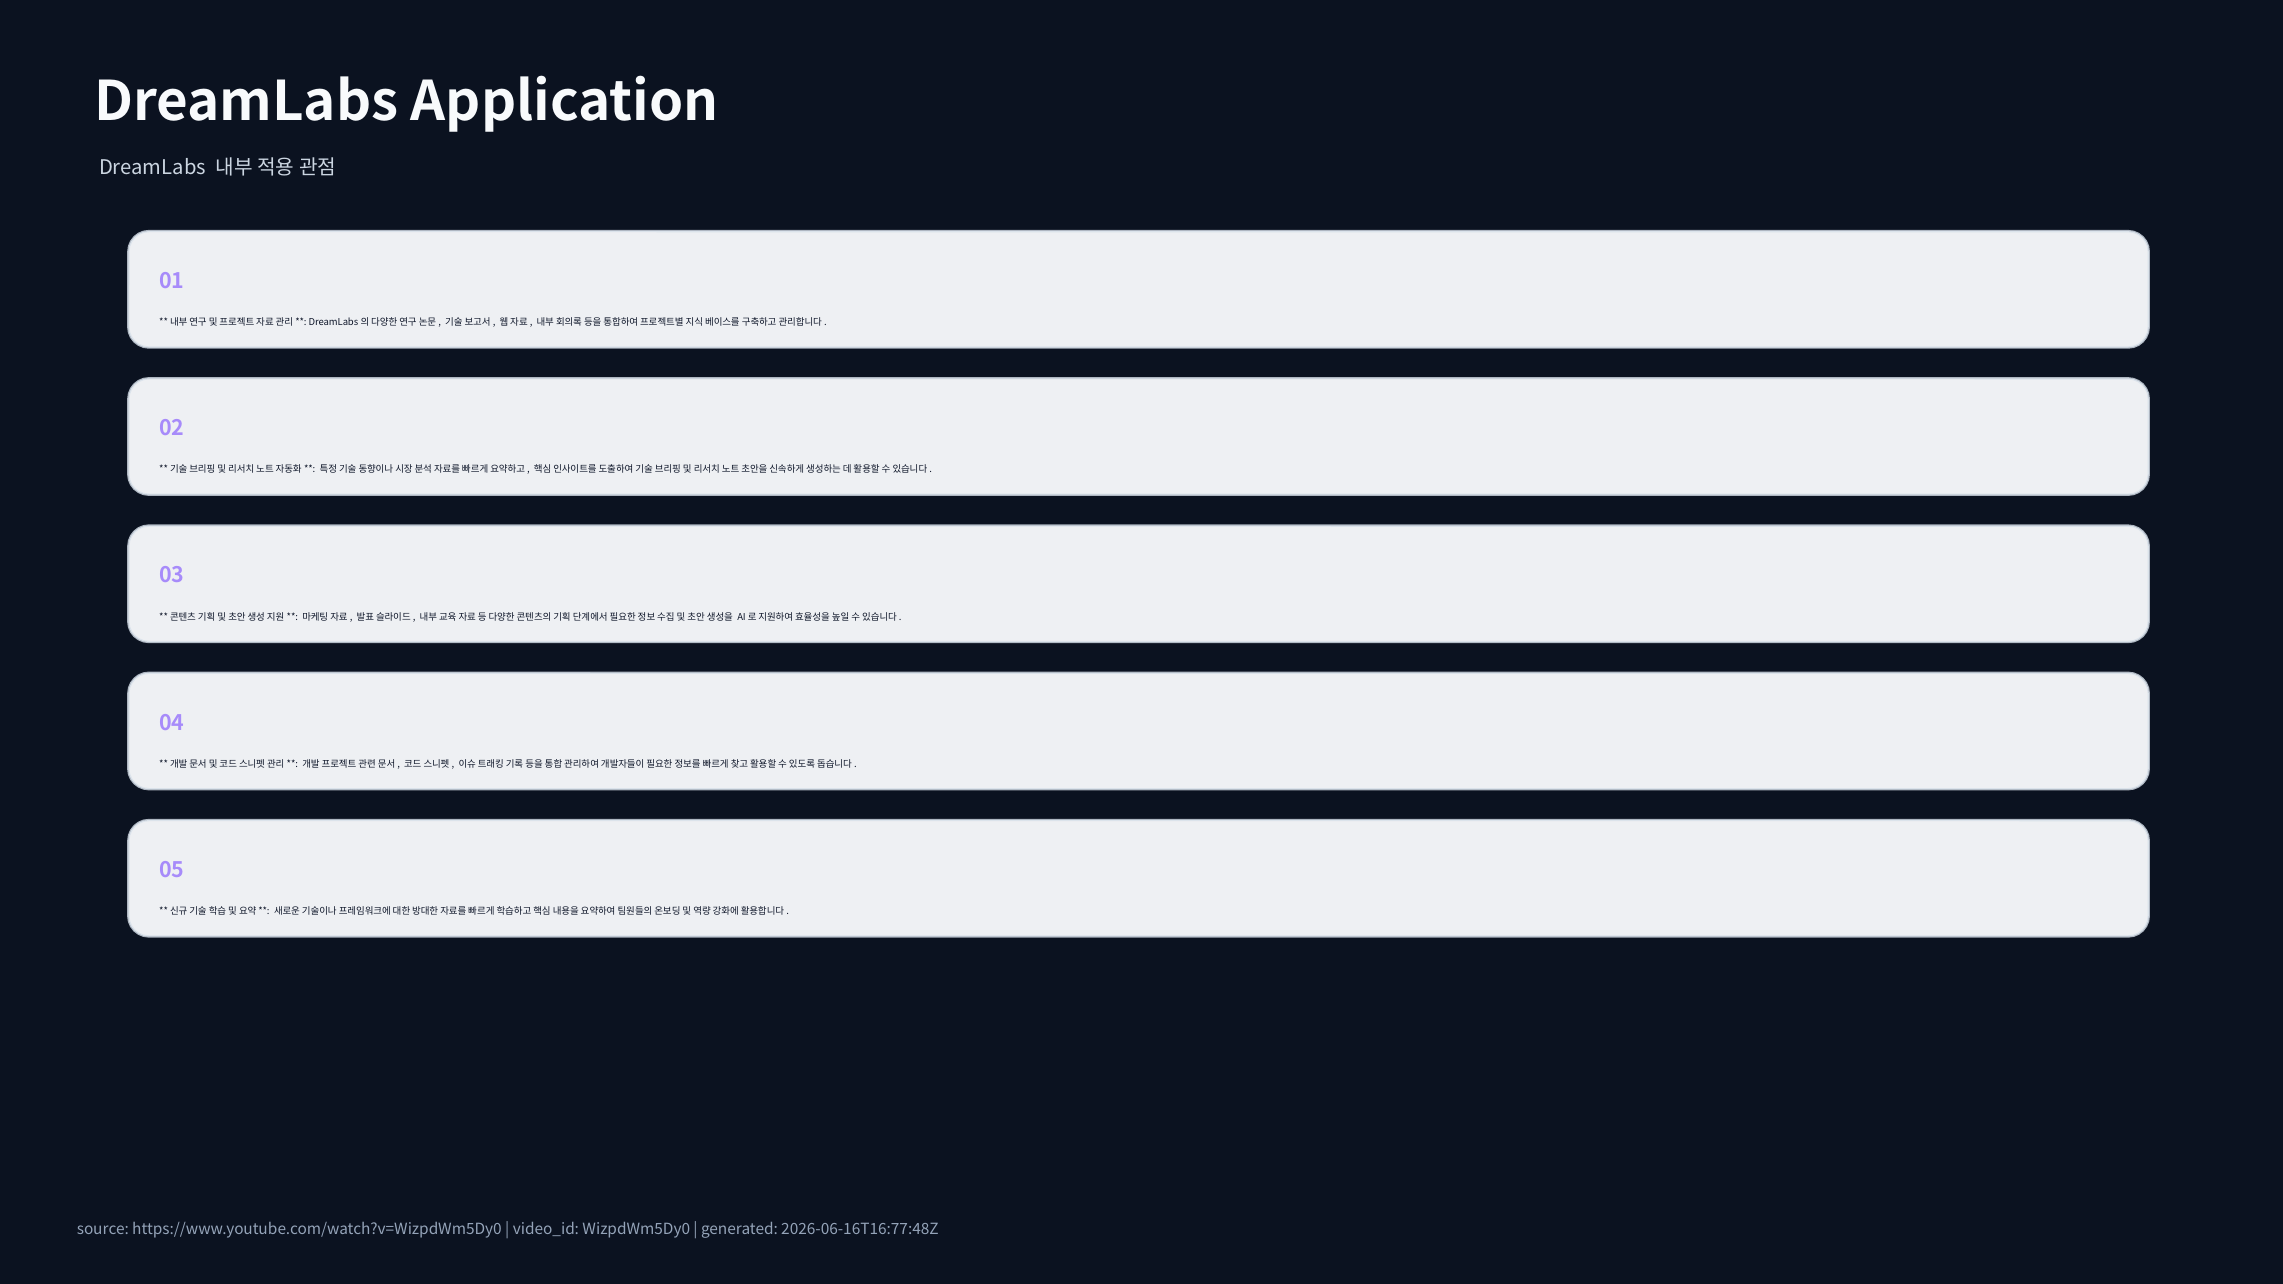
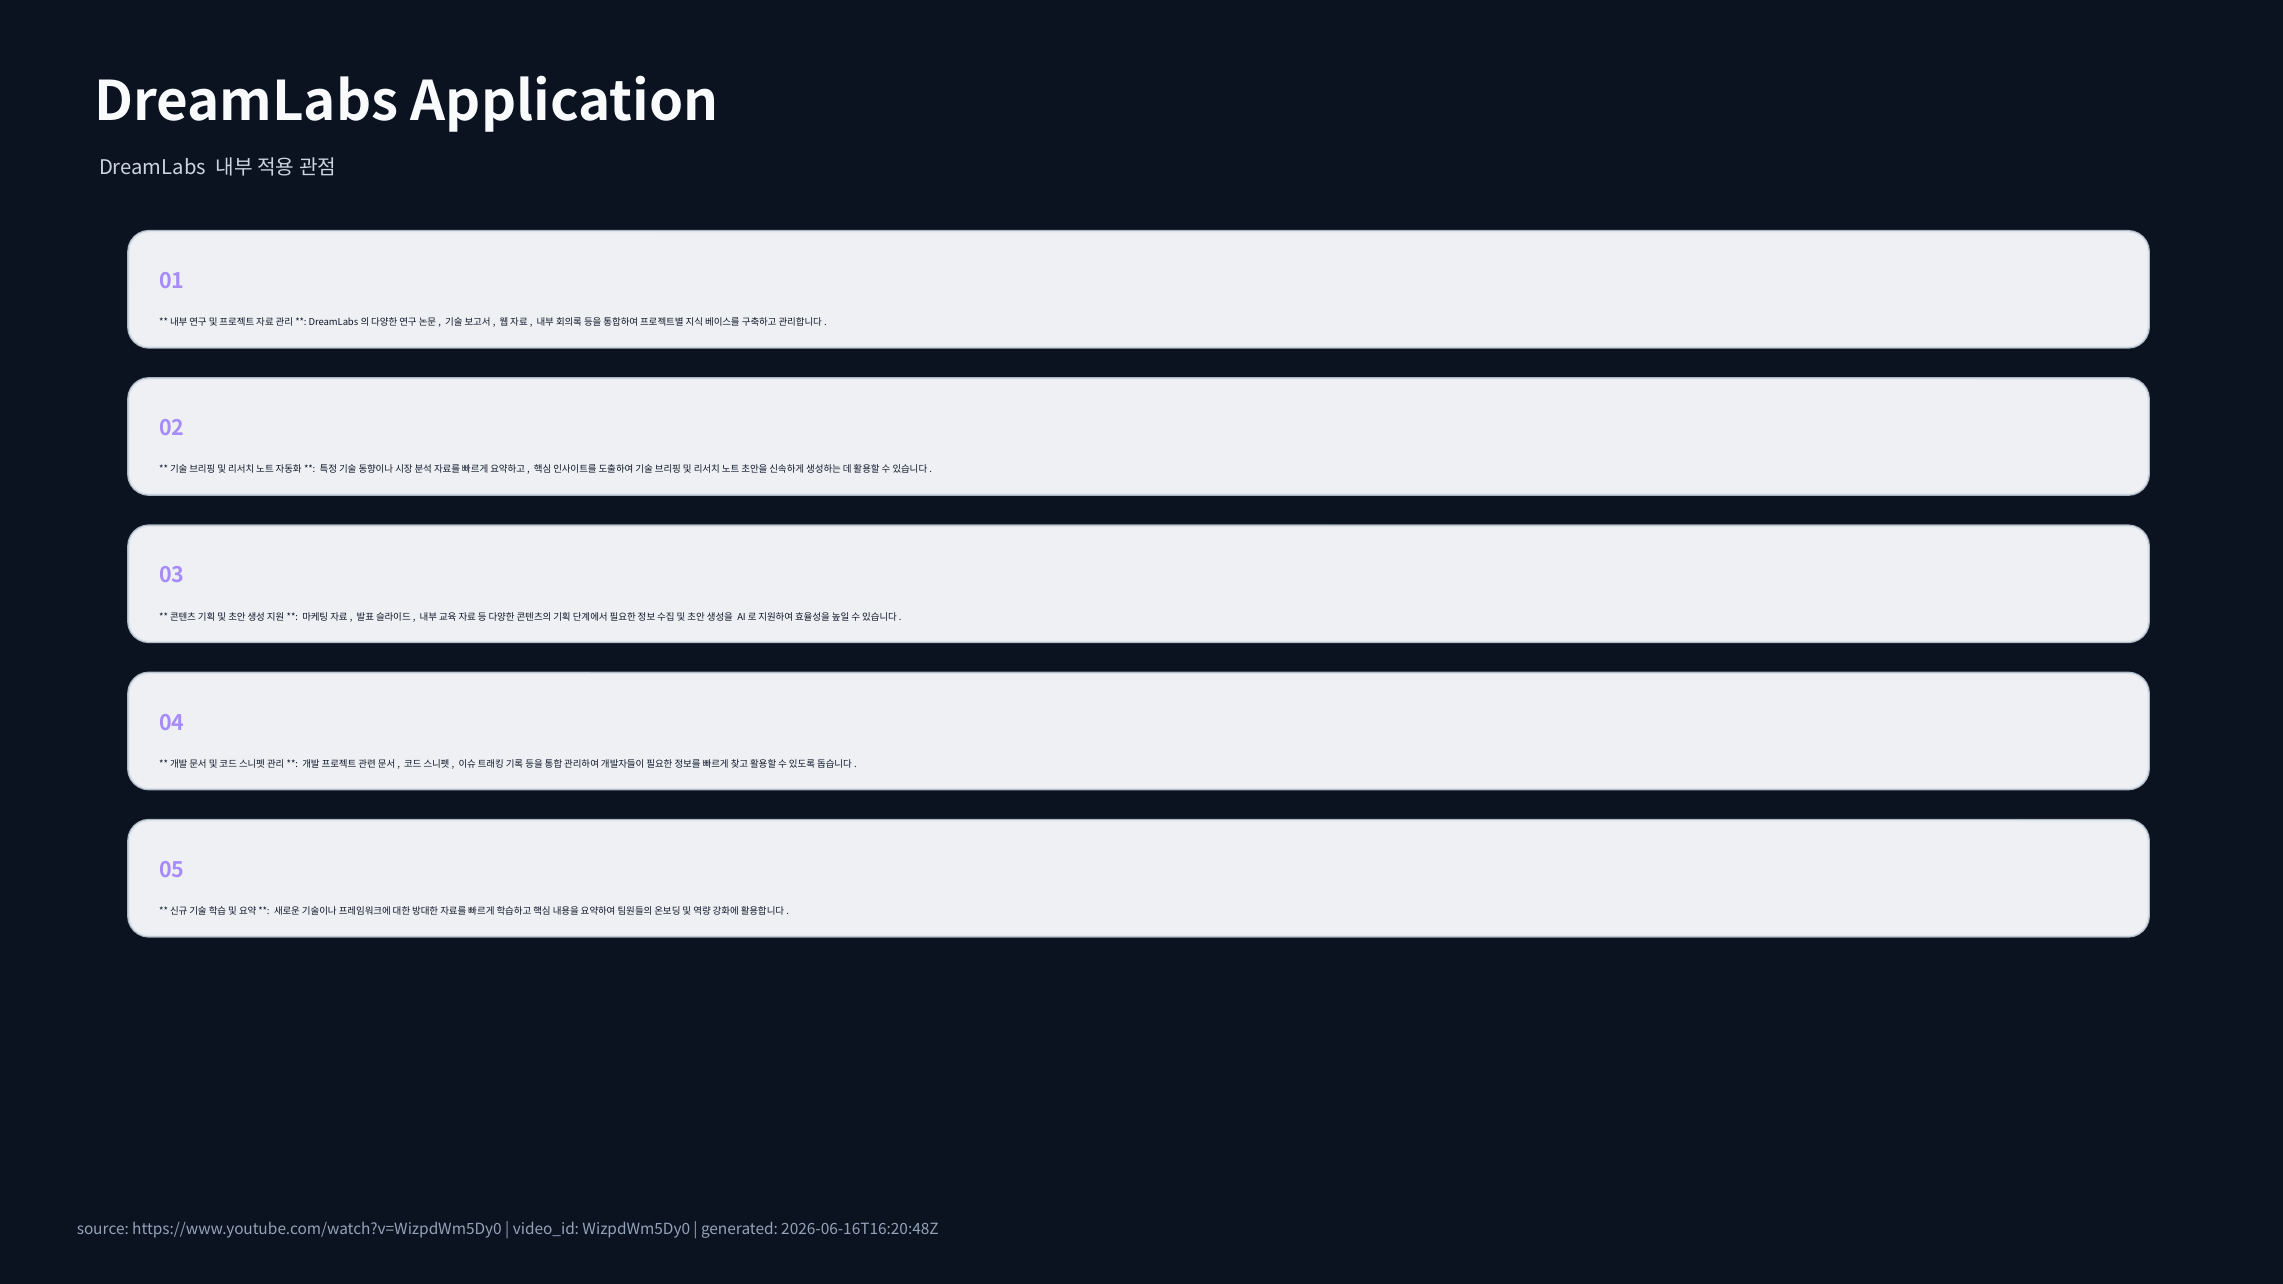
2026-06-16T16:77:48Z: 2026-06-16T16:77:48Z -> 2026-06-16T16:20:48Z (860, 1230)
